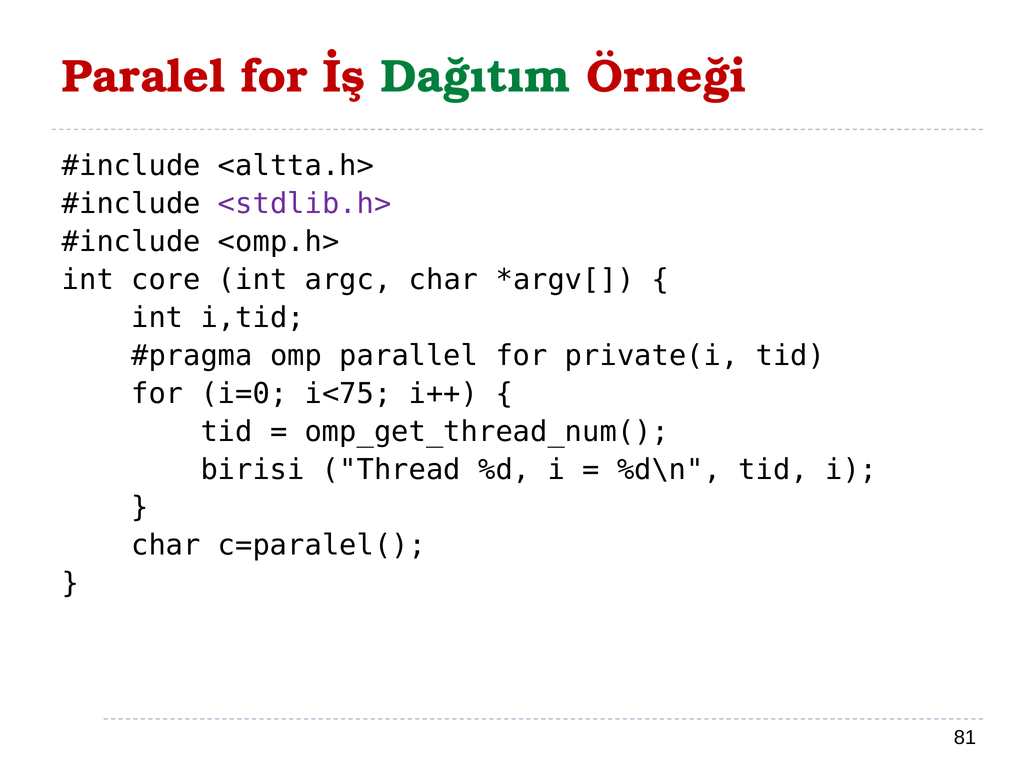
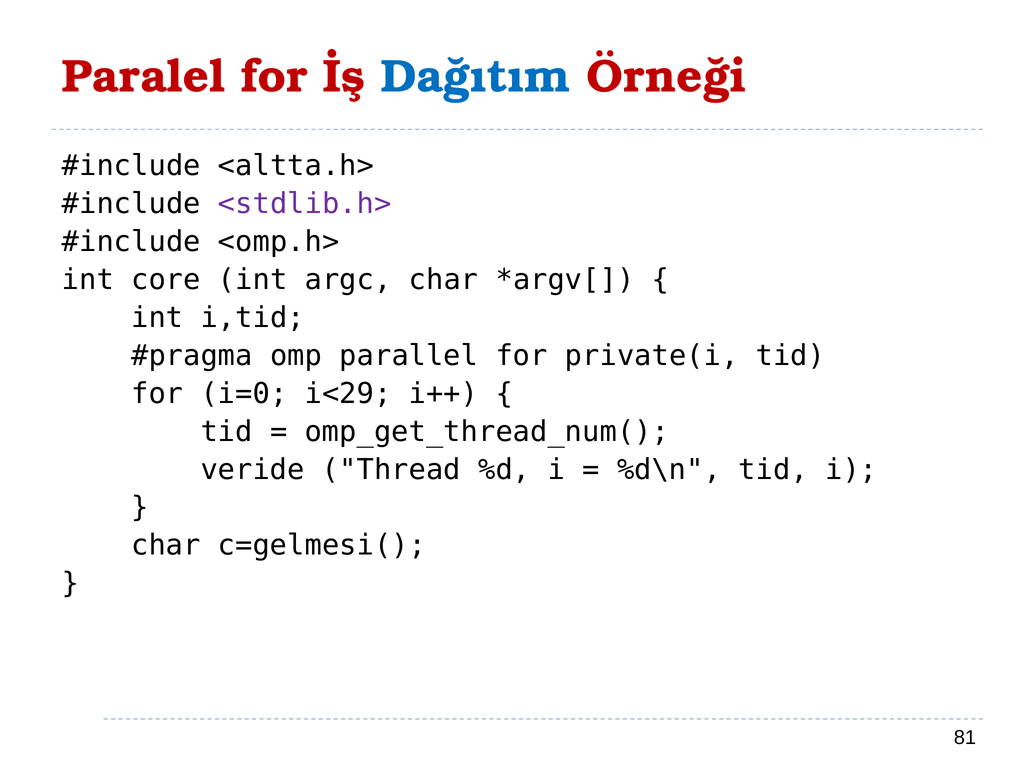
Dağıtım colour: green -> blue (476, 77)
i<75: i<75 -> i<29 (348, 394)
birisi: birisi -> veride (253, 470)
c=paralel(: c=paralel( -> c=gelmesi( (322, 546)
